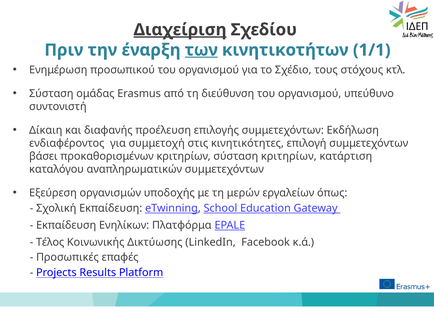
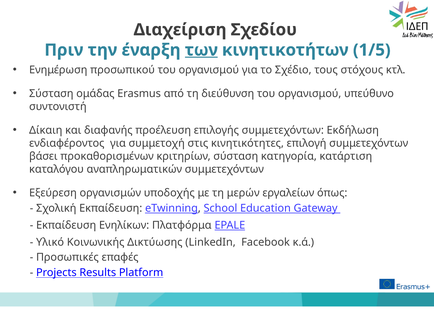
Διαχείριση underline: present -> none (180, 30)
1/1: 1/1 -> 1/5 (372, 50)
σύσταση κριτηρίων: κριτηρίων -> κατηγορία (289, 156)
Τέλος: Τέλος -> Υλικό (50, 242)
